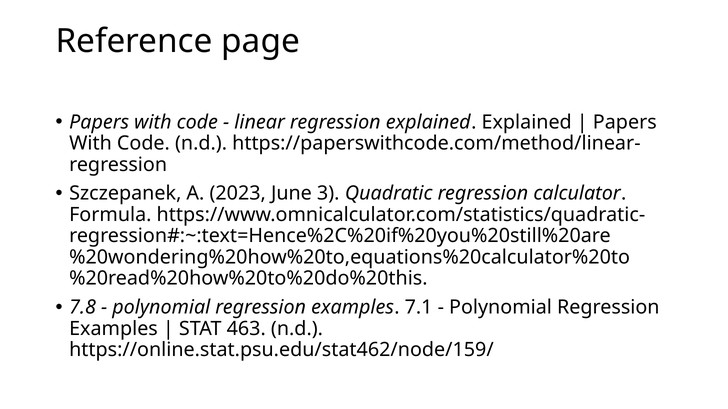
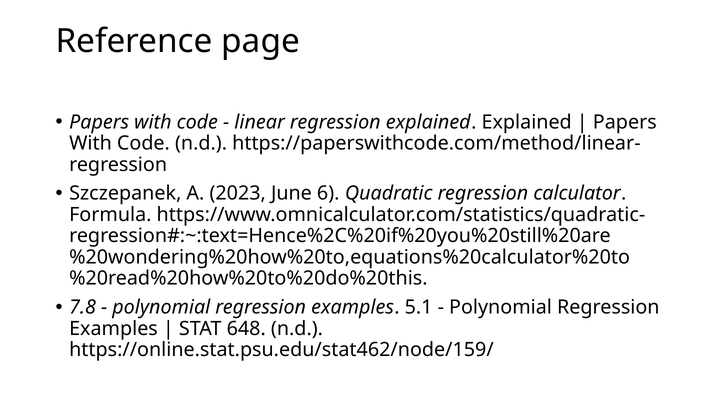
3: 3 -> 6 (328, 194)
7.1: 7.1 -> 5.1 (419, 308)
463: 463 -> 648 (246, 329)
